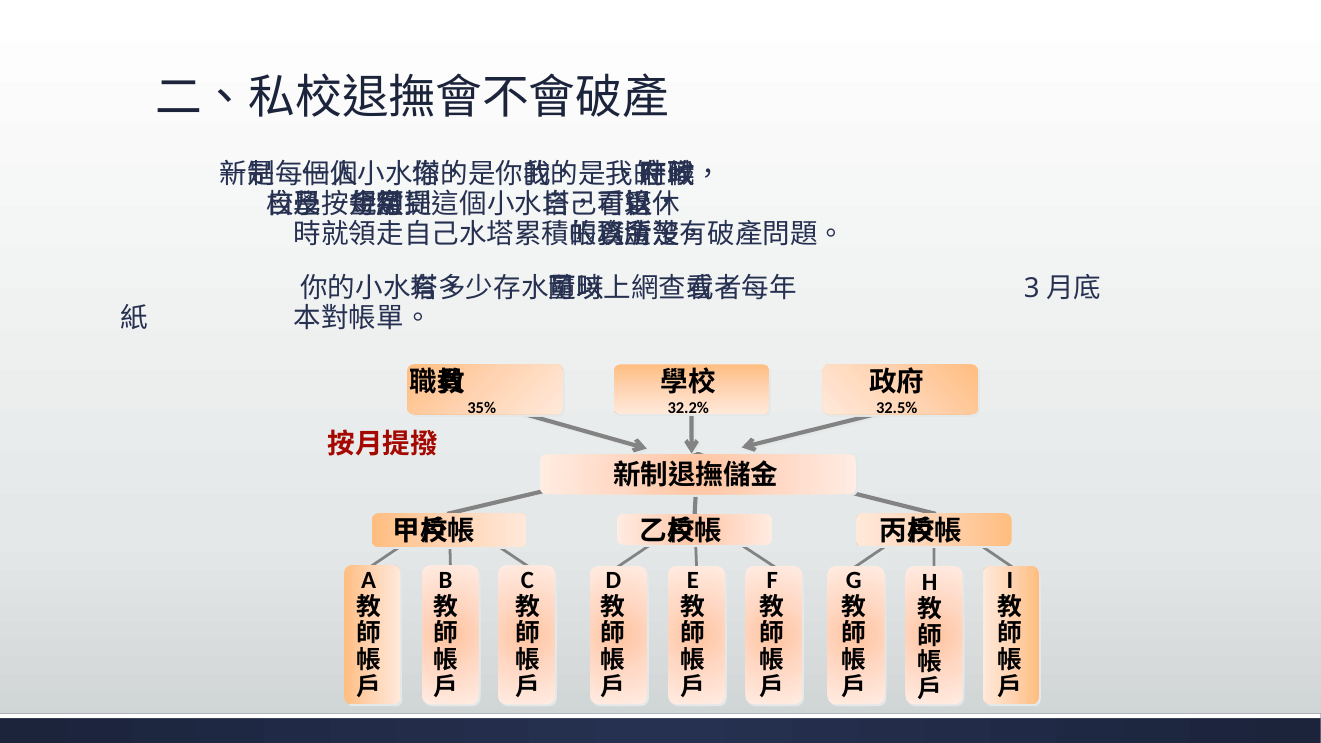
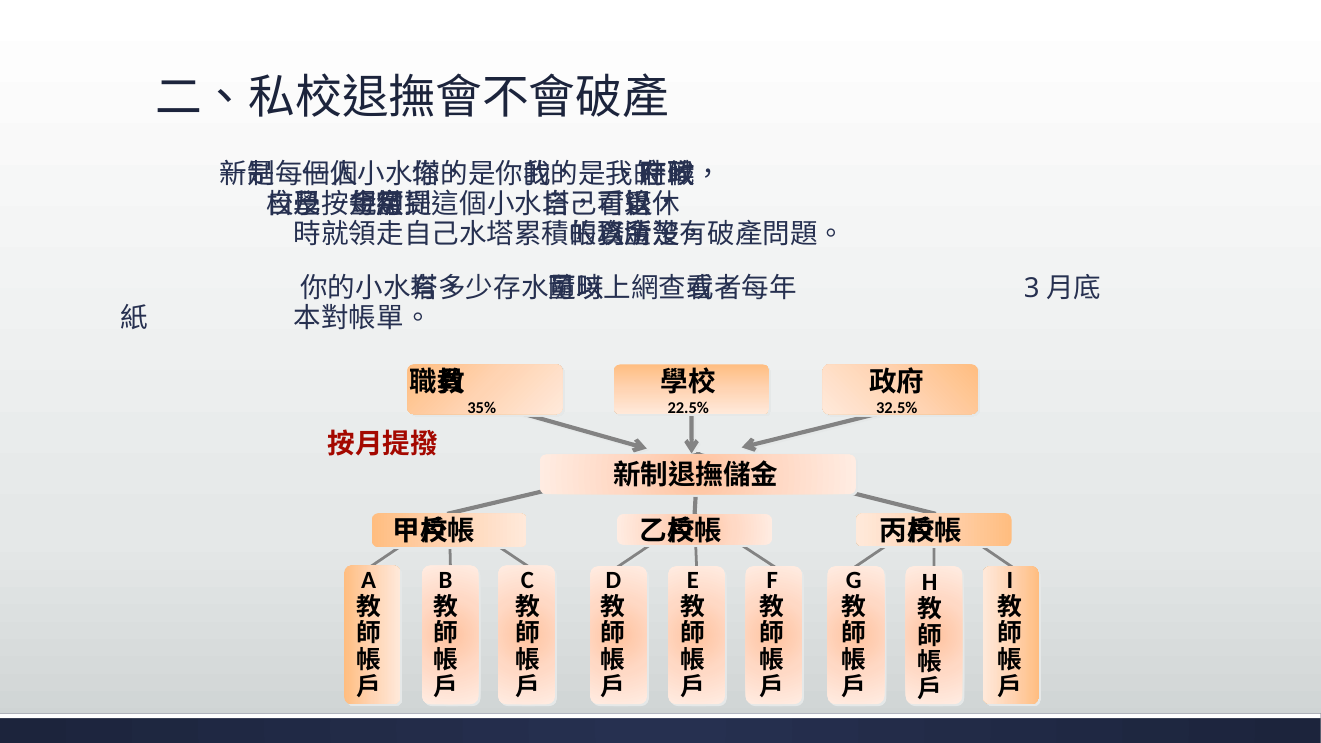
32.2%: 32.2% -> 22.5% (688, 409)
